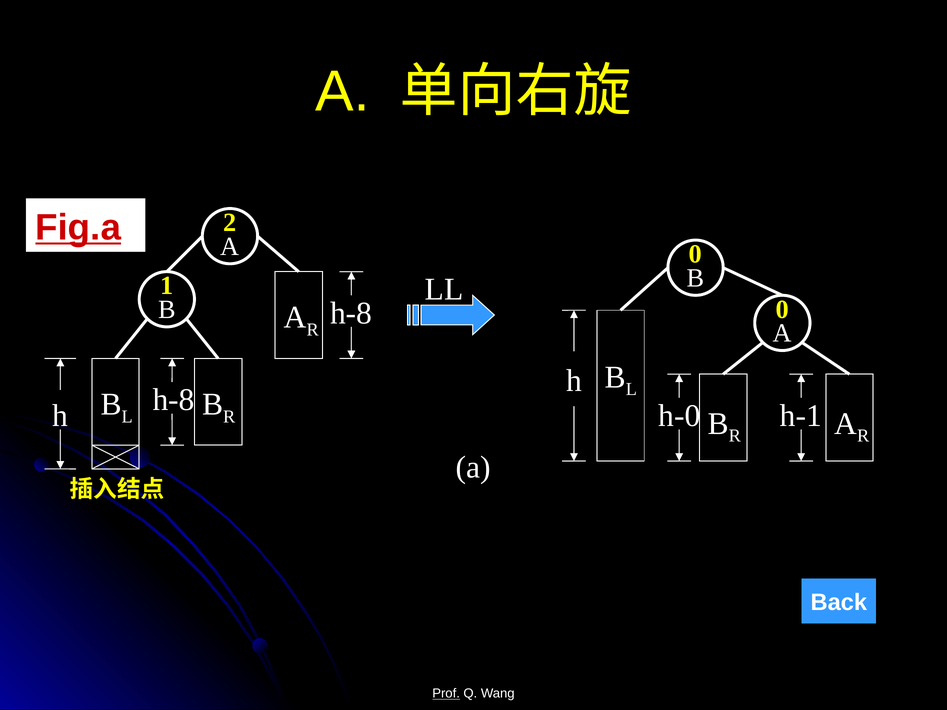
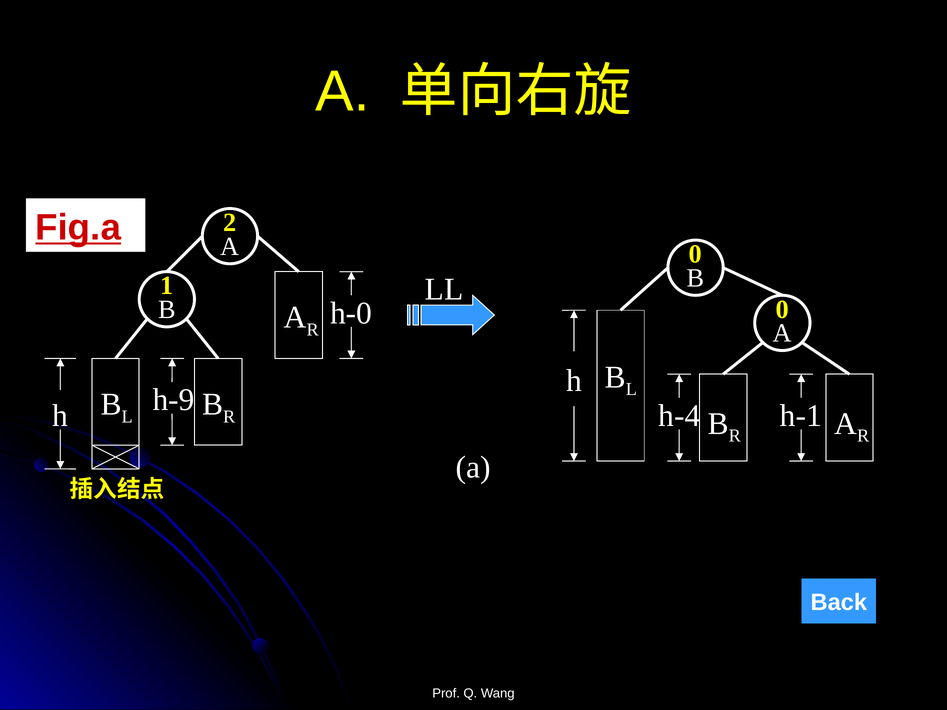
h-8: h-8 -> h-0 (351, 313)
h h-8: h-8 -> h-9 (174, 400)
h-0: h-0 -> h-4 (679, 416)
Prof underline: present -> none (446, 694)
